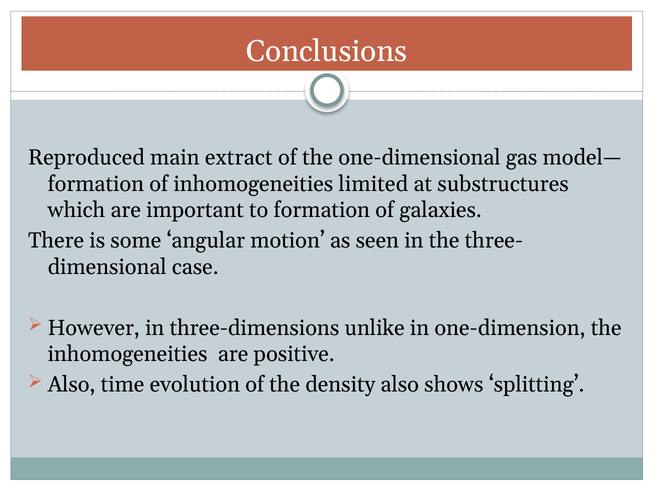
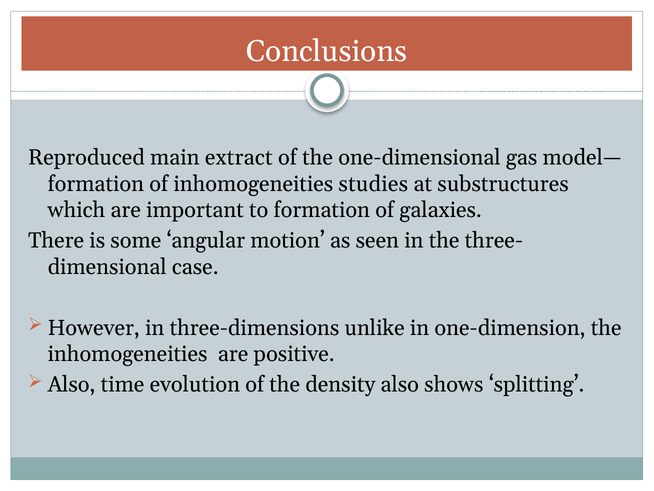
limited: limited -> studies (373, 184)
